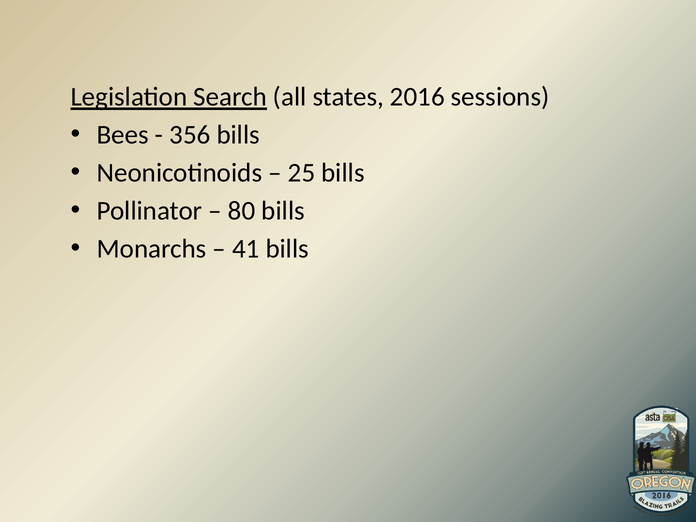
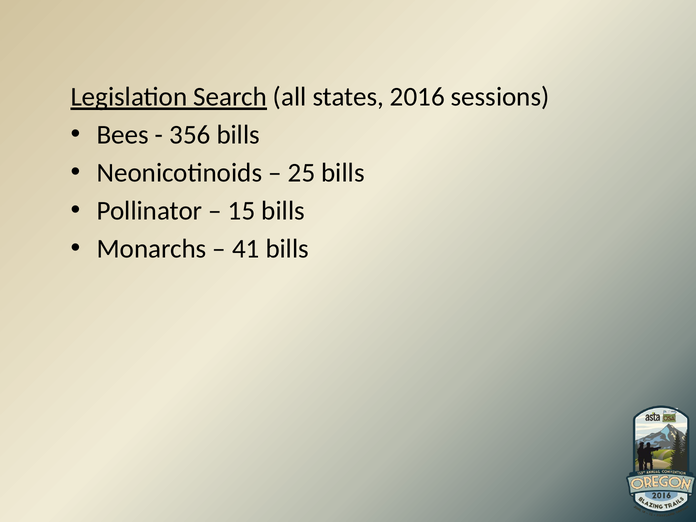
80: 80 -> 15 (242, 211)
